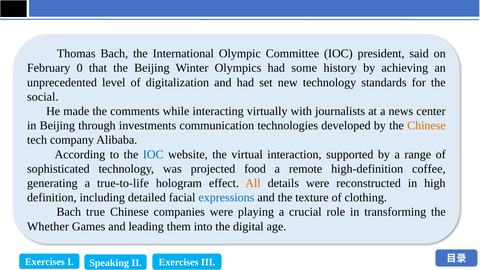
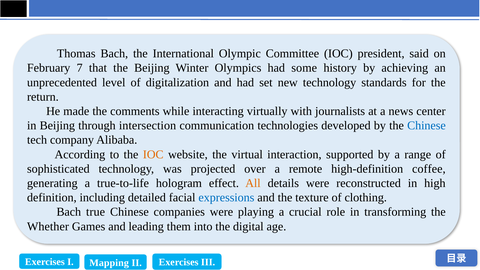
0: 0 -> 7 (80, 68)
social: social -> return (43, 97)
investments: investments -> intersection (148, 126)
Chinese colour: orange -> blue (426, 126)
IOC colour: blue -> orange (153, 154)
food: food -> over (255, 169)
Speaking: Speaking -> Mapping (109, 263)
